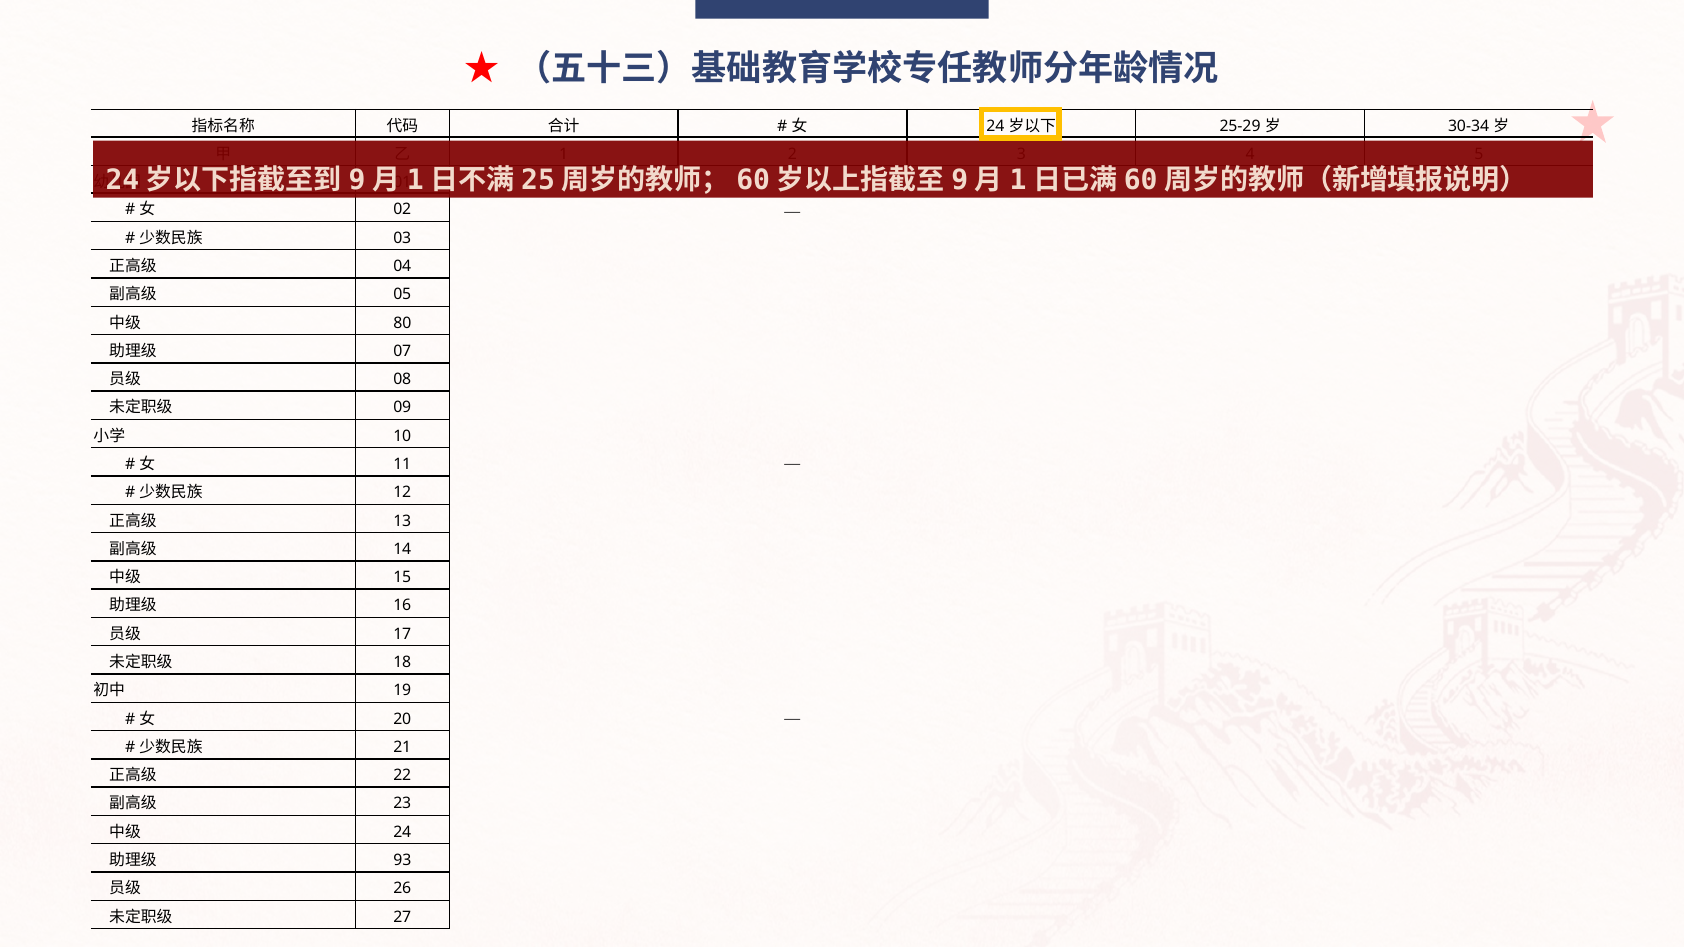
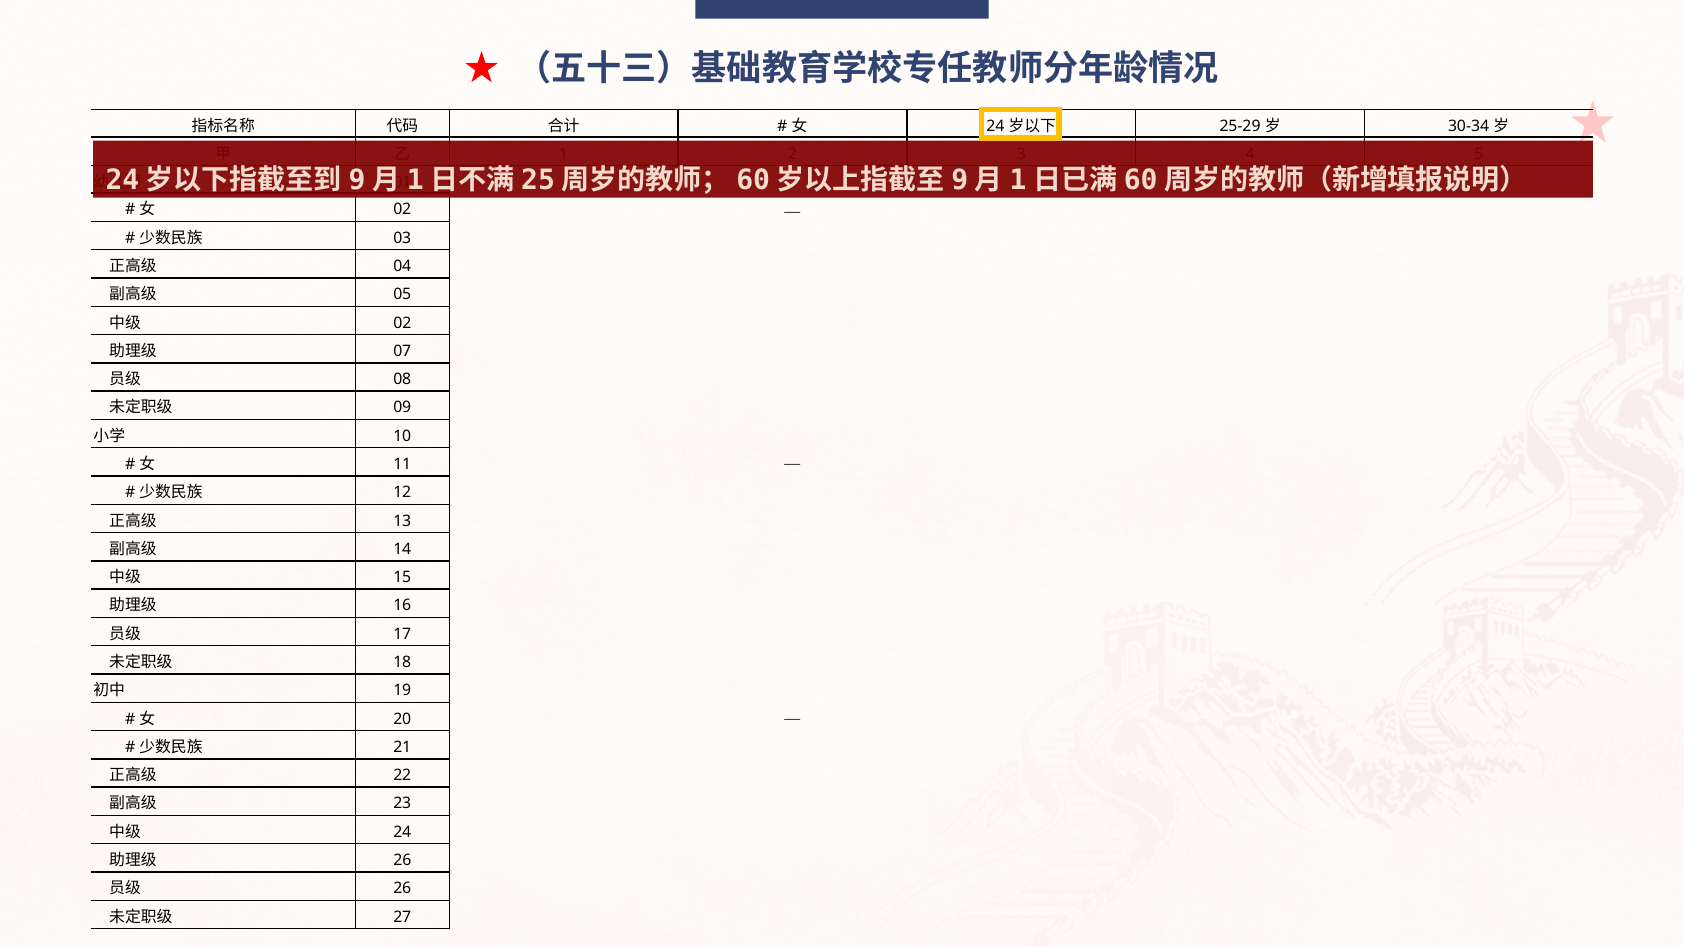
80: 80 -> 02 (402, 323)
93: 93 -> 26 (402, 860)
